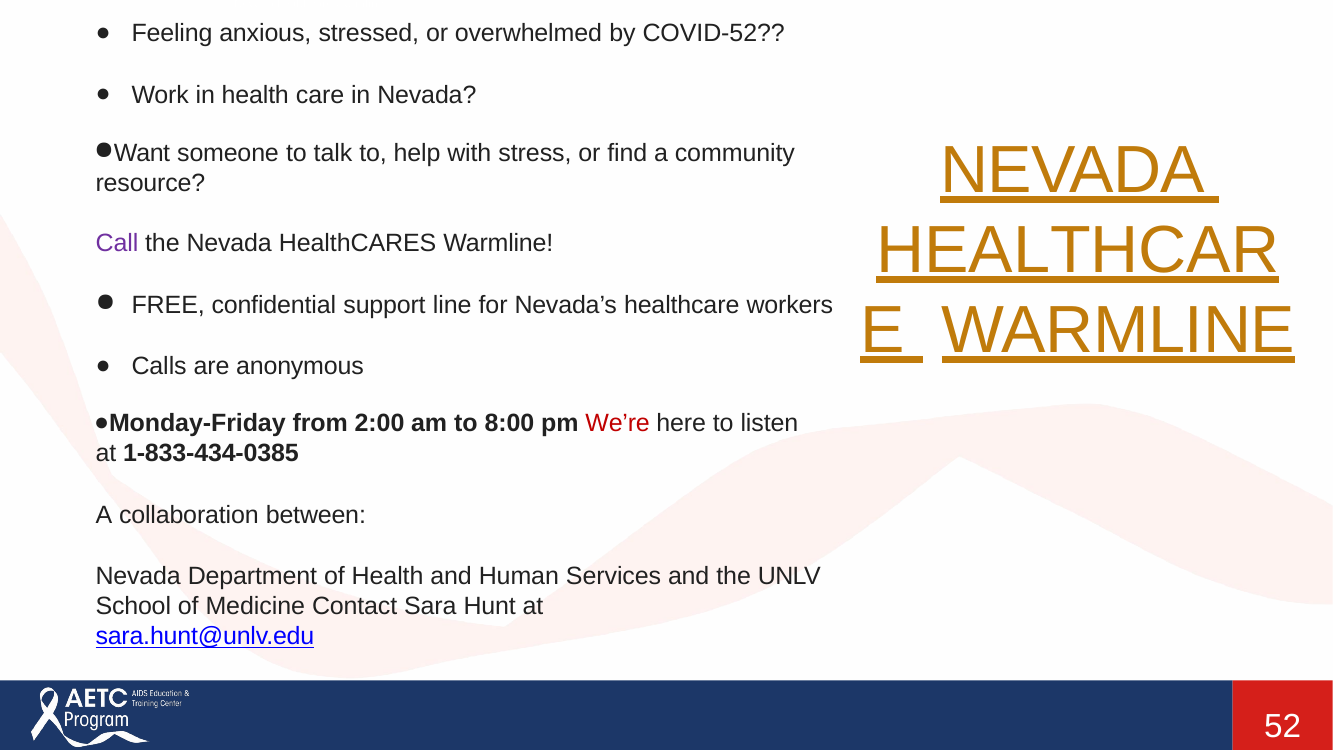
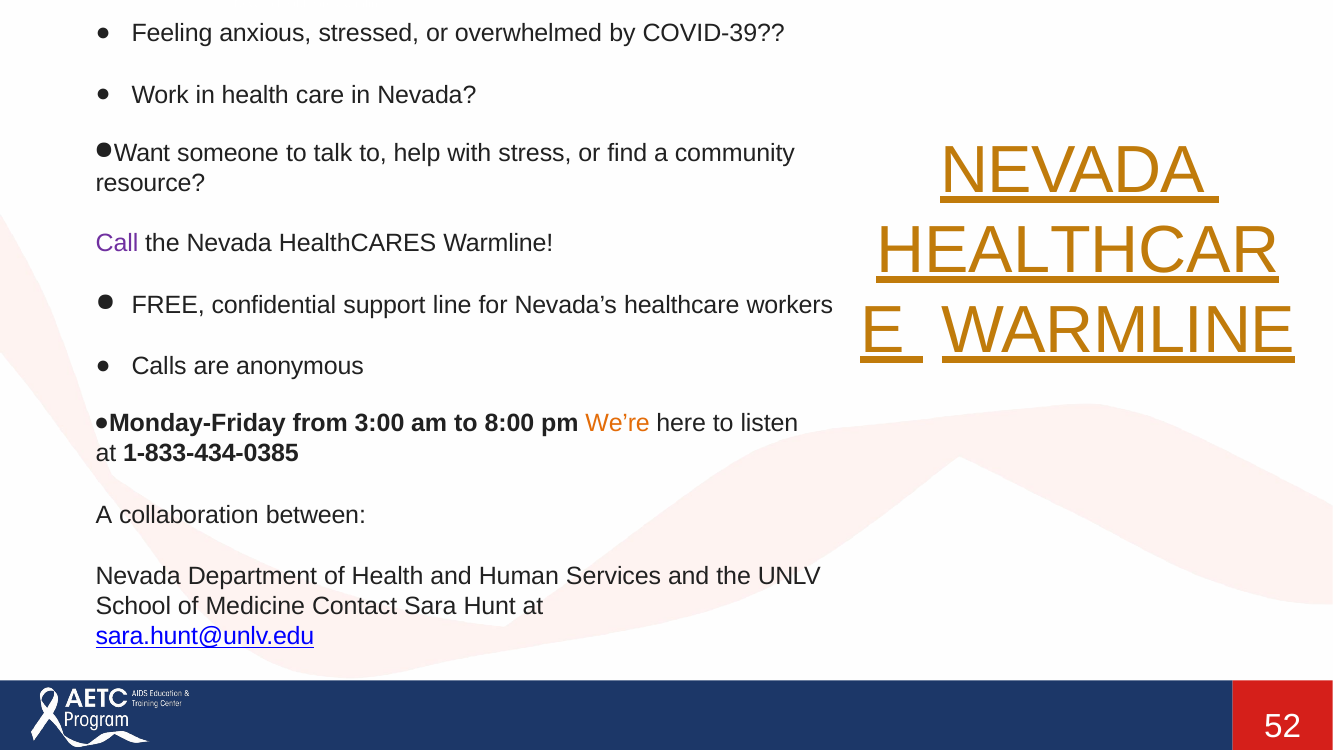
COVID-52: COVID-52 -> COVID-39 (714, 34)
2:00: 2:00 -> 3:00 (380, 423)
We’re colour: red -> orange (618, 423)
